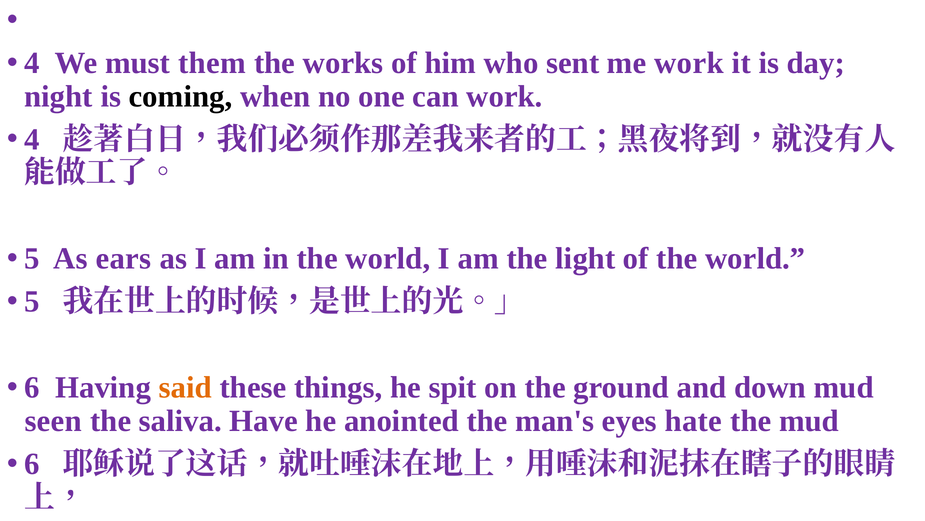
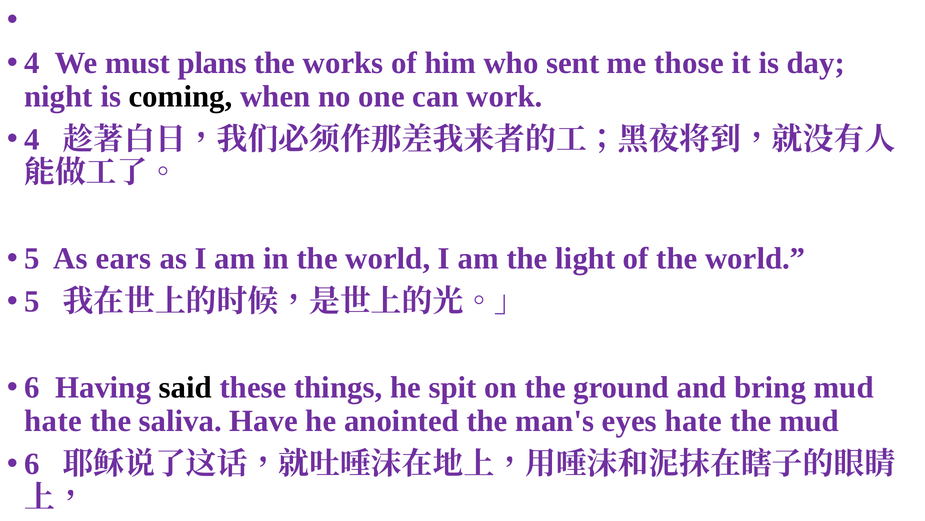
them: them -> plans (212, 63)
me work: work -> those (689, 63)
said colour: orange -> black (185, 387)
down: down -> bring (770, 387)
seen: seen -> hate (53, 421)
